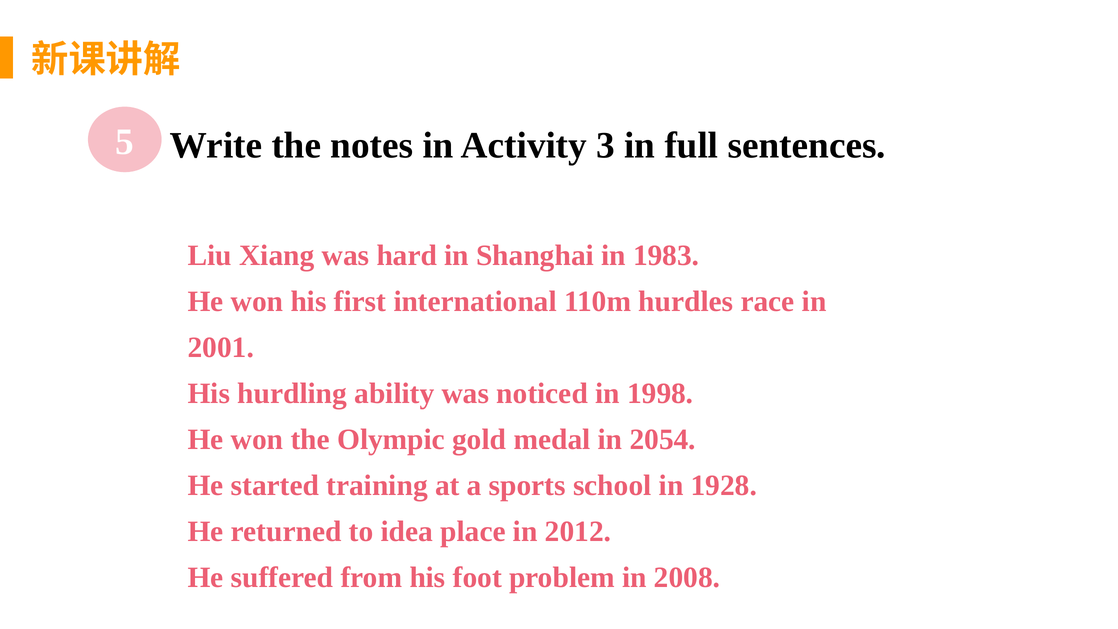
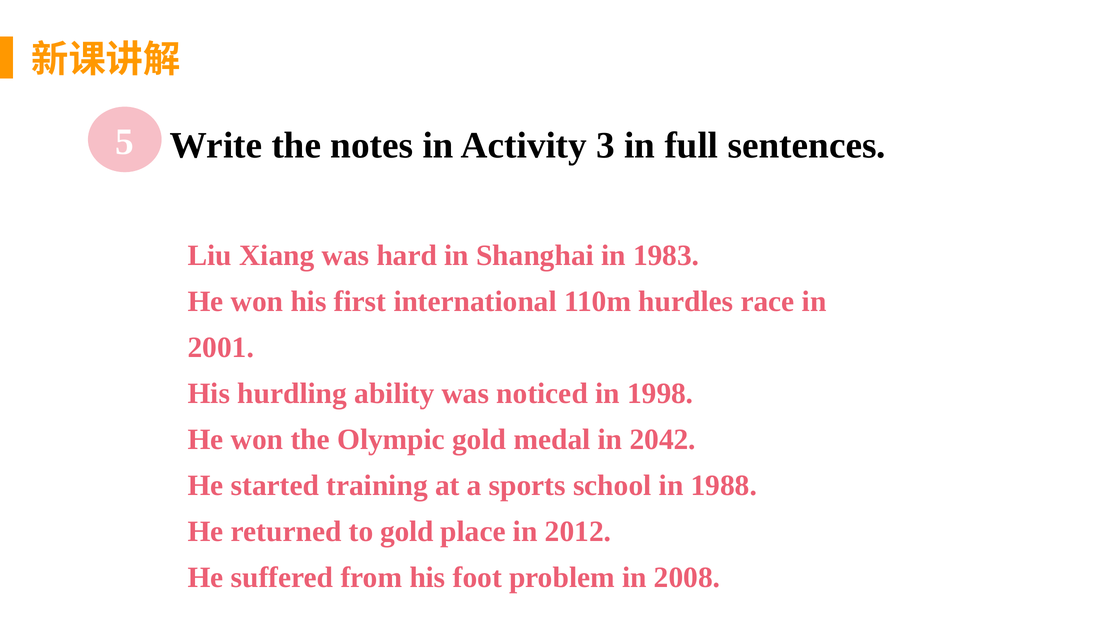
2054: 2054 -> 2042 (663, 440)
1928: 1928 -> 1988 (724, 486)
to idea: idea -> gold (407, 532)
